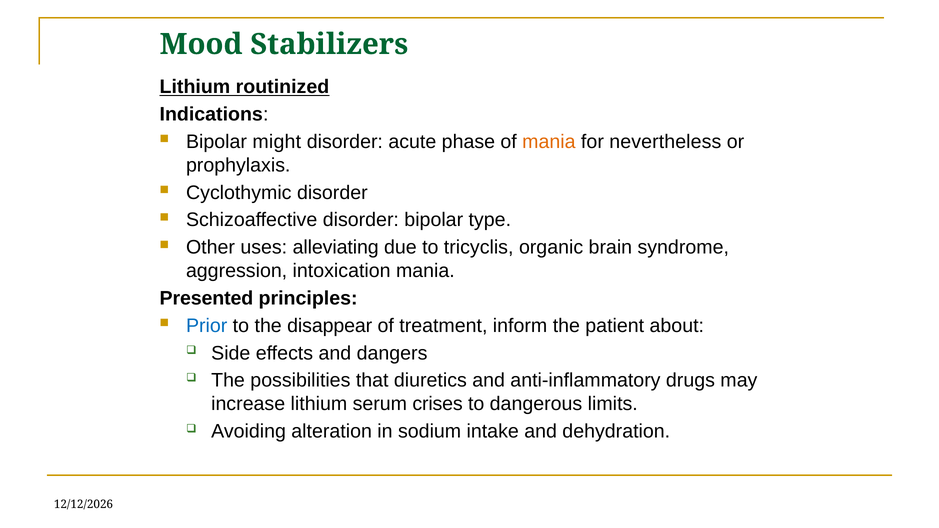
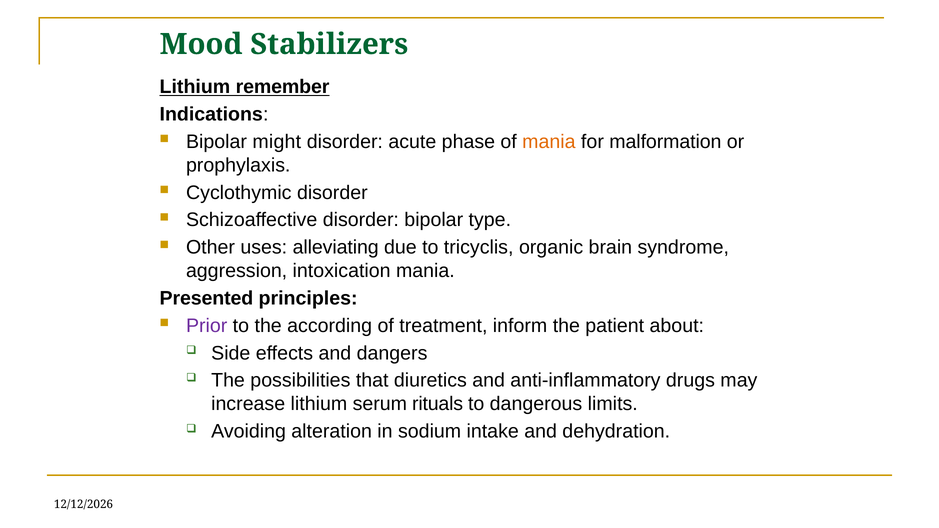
routinized: routinized -> remember (283, 87)
nevertheless: nevertheless -> malformation (665, 142)
Prior colour: blue -> purple (207, 326)
disappear: disappear -> according (330, 326)
crises: crises -> rituals (438, 404)
